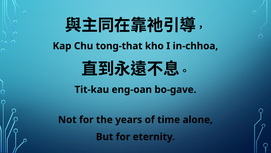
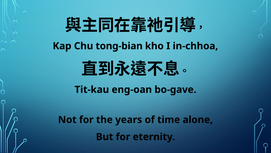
tong-that: tong-that -> tong-bian (119, 46)
